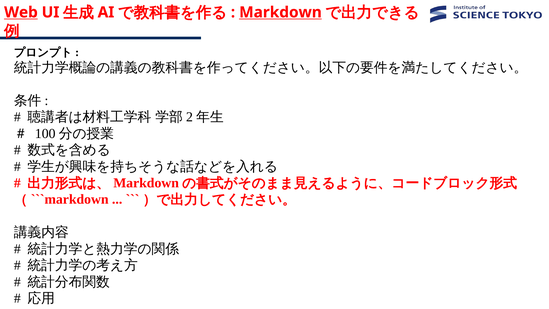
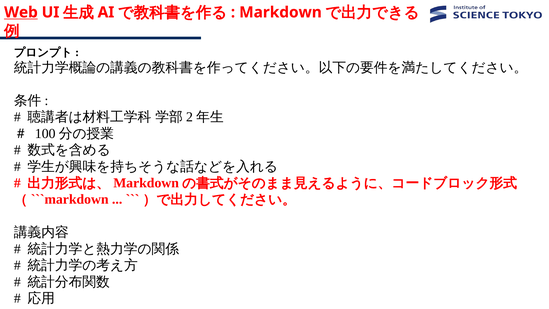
Markdown underline: present -> none (280, 12)
